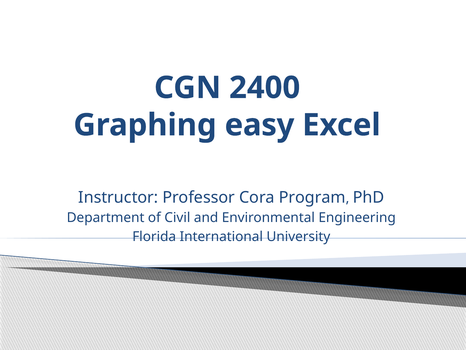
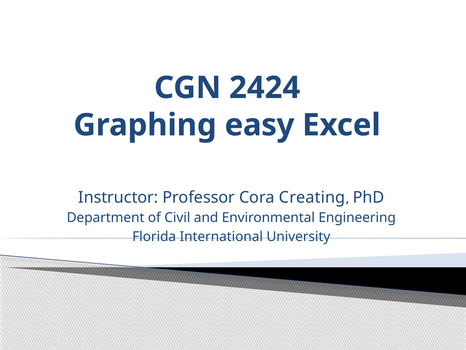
2400: 2400 -> 2424 (265, 88)
Program: Program -> Creating (312, 197)
